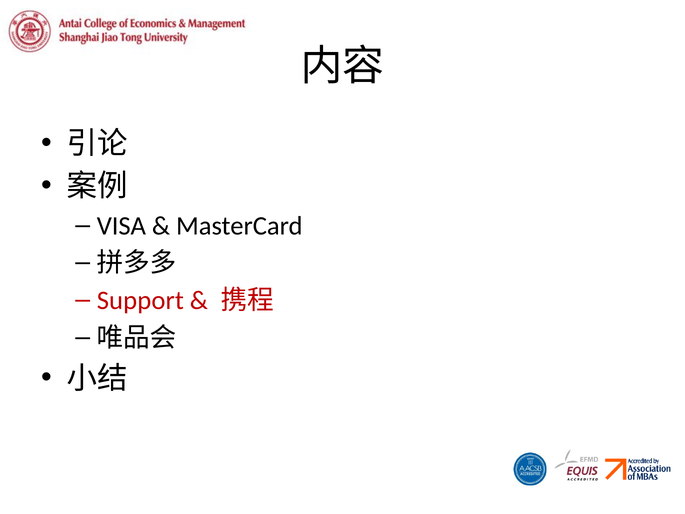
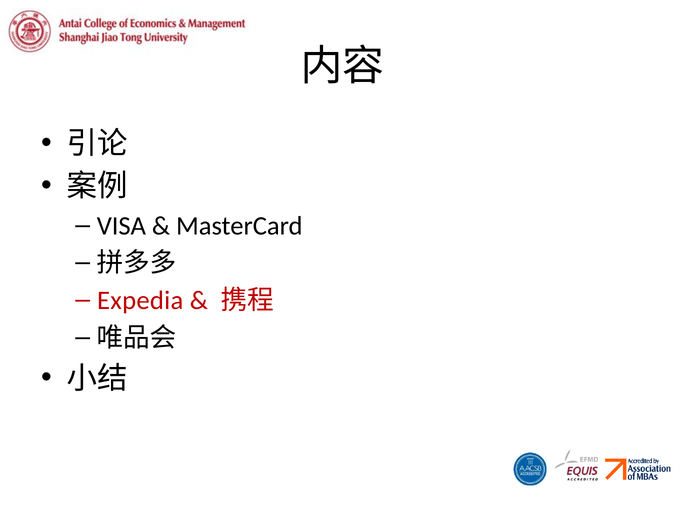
Support: Support -> Expedia (140, 300)
